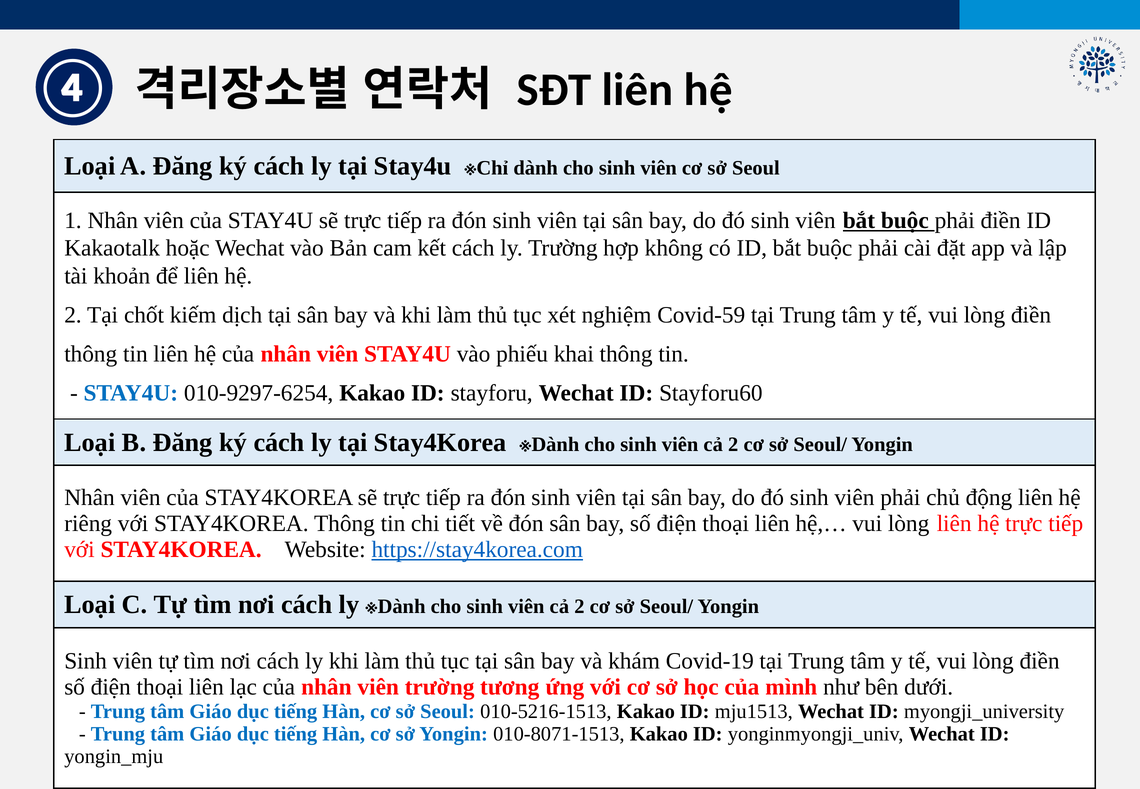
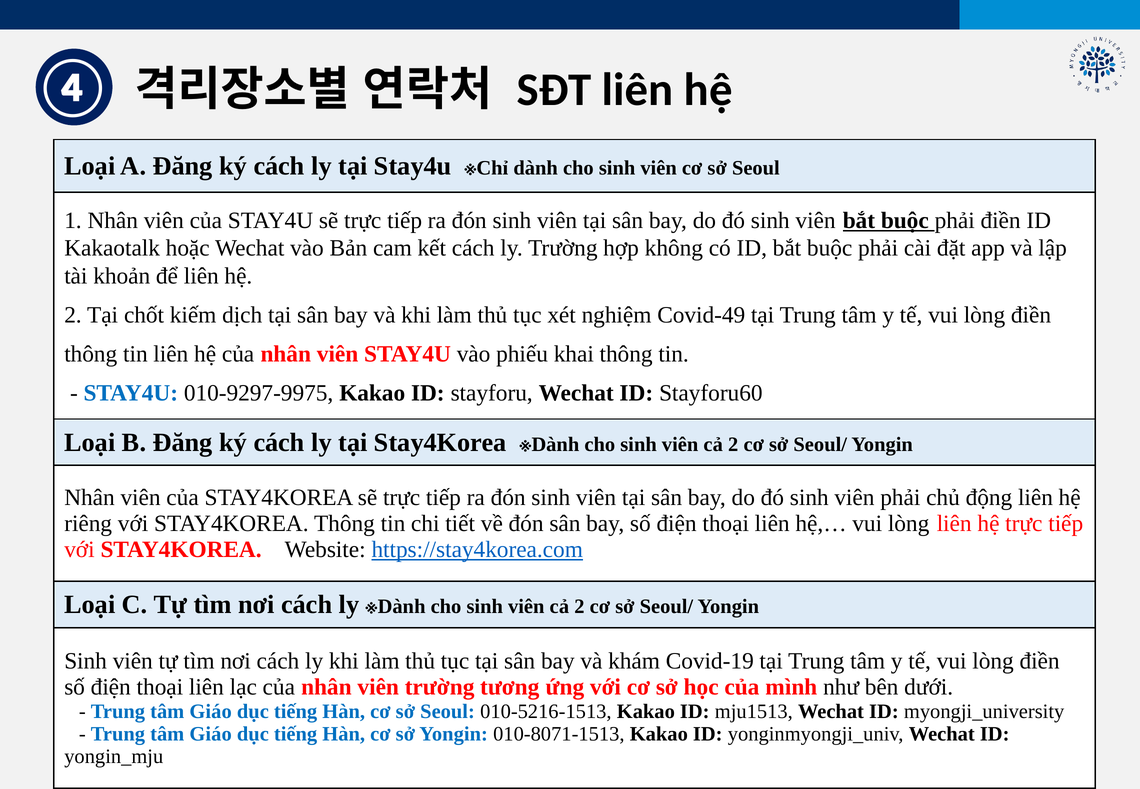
Covid-59: Covid-59 -> Covid-49 (701, 315)
010-9297-6254: 010-9297-6254 -> 010-9297-9975 (259, 393)
